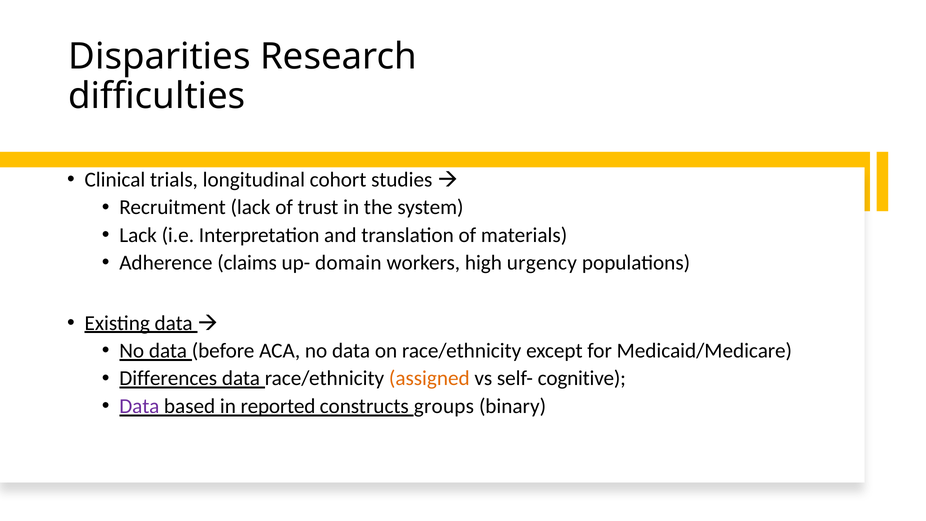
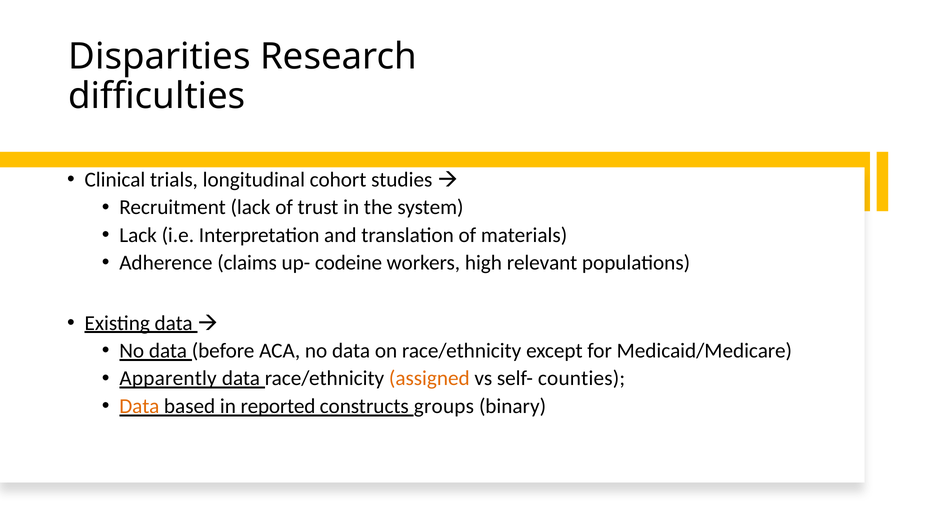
domain: domain -> codeine (349, 263)
urgency: urgency -> relevant (542, 263)
Differences: Differences -> Apparently (168, 378)
cognitive: cognitive -> counties (582, 378)
Data colour: purple -> orange (139, 406)
